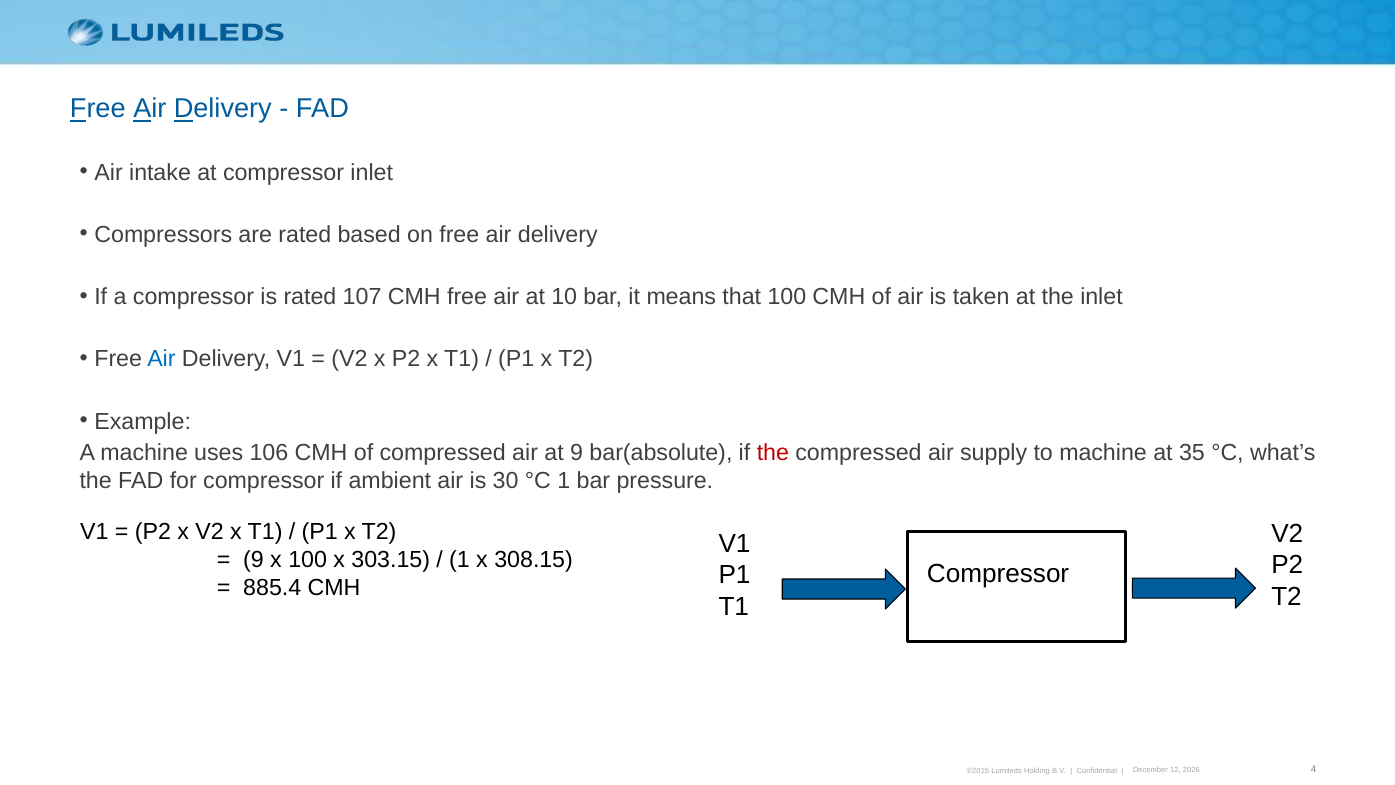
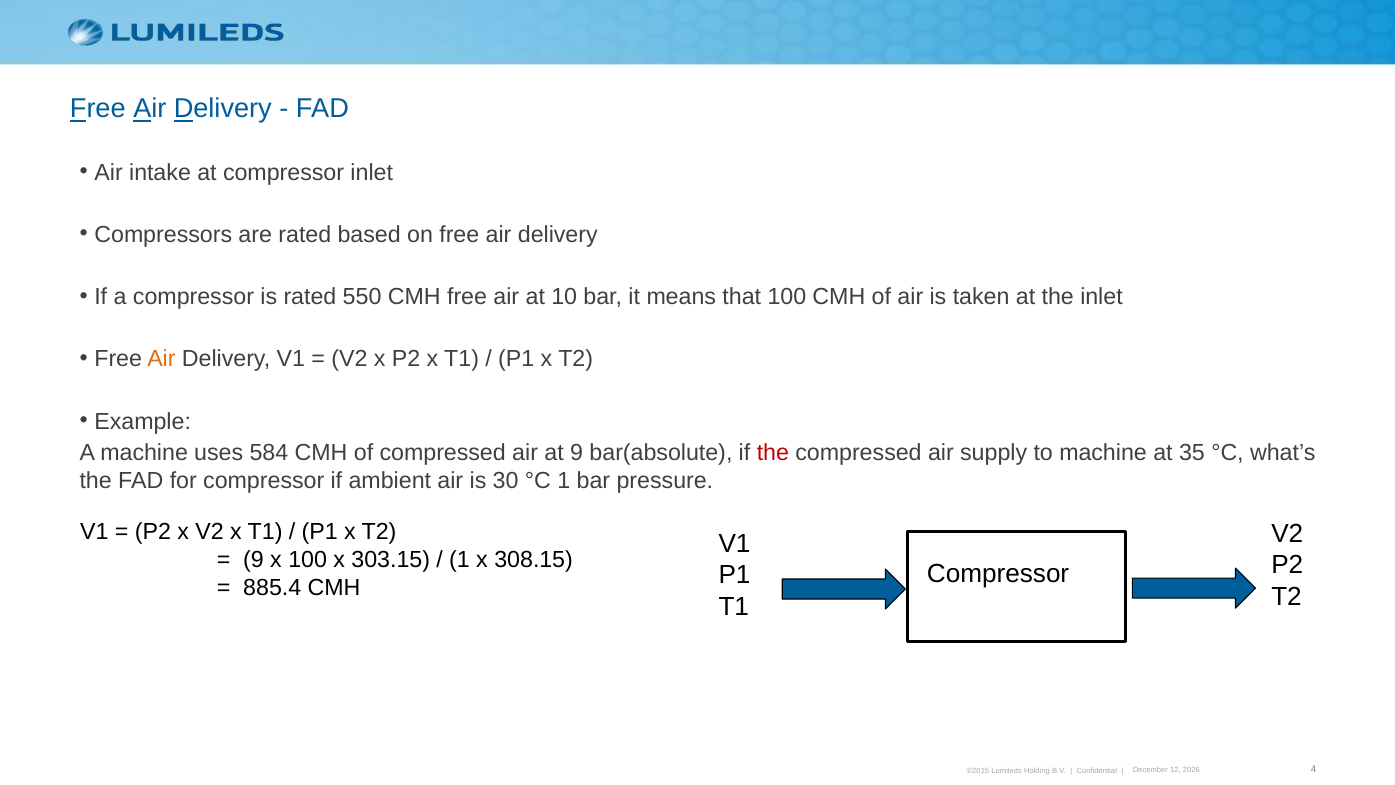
107: 107 -> 550 (362, 297)
Air colour: blue -> orange (161, 359)
106: 106 -> 584 (269, 453)
